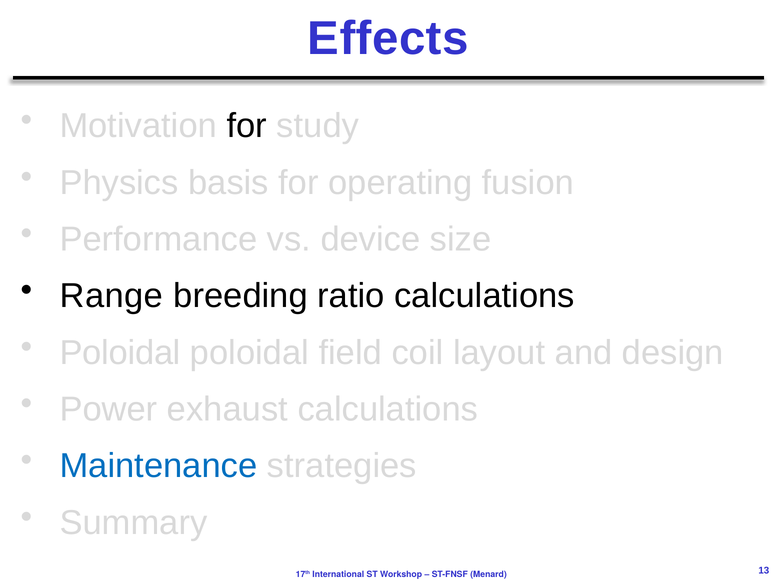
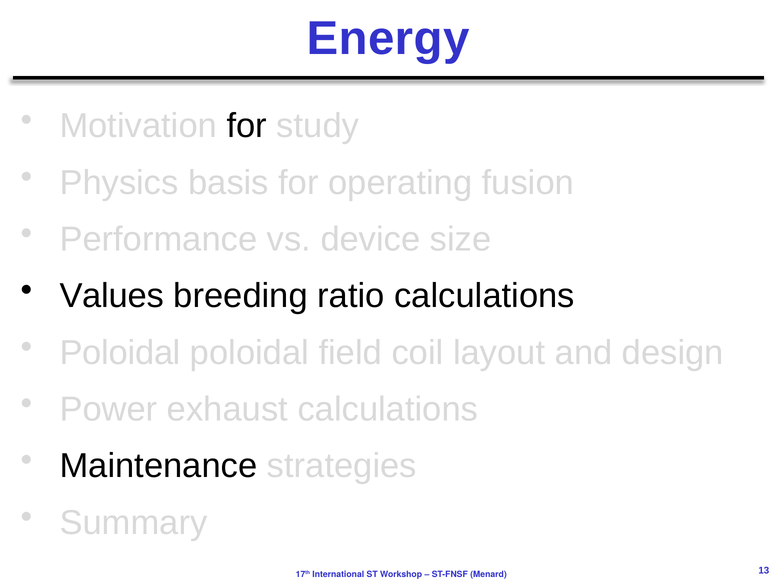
Effects: Effects -> Energy (388, 39)
Range: Range -> Values (112, 296)
Maintenance colour: blue -> black (158, 466)
